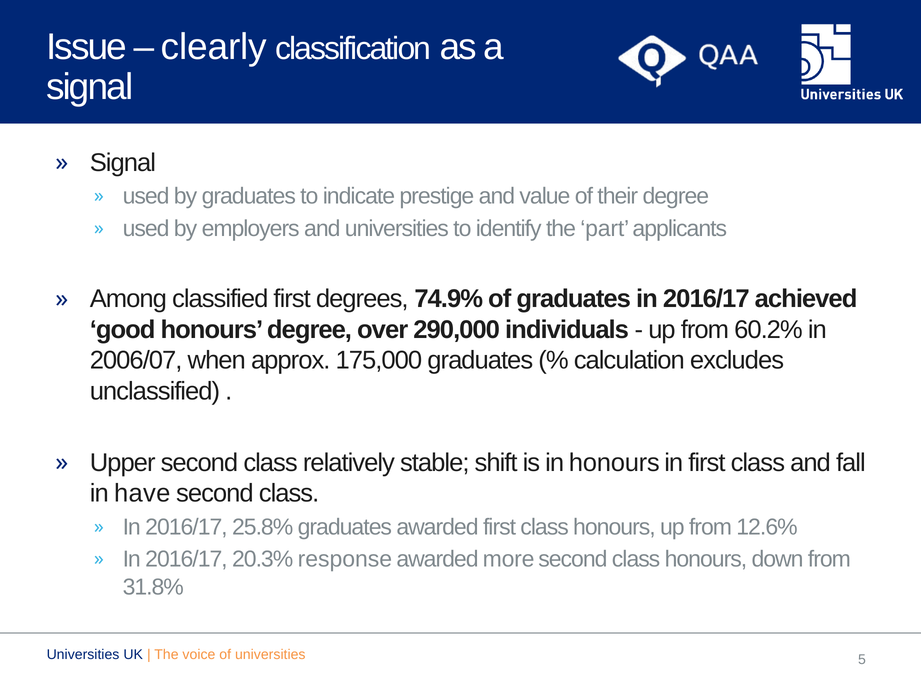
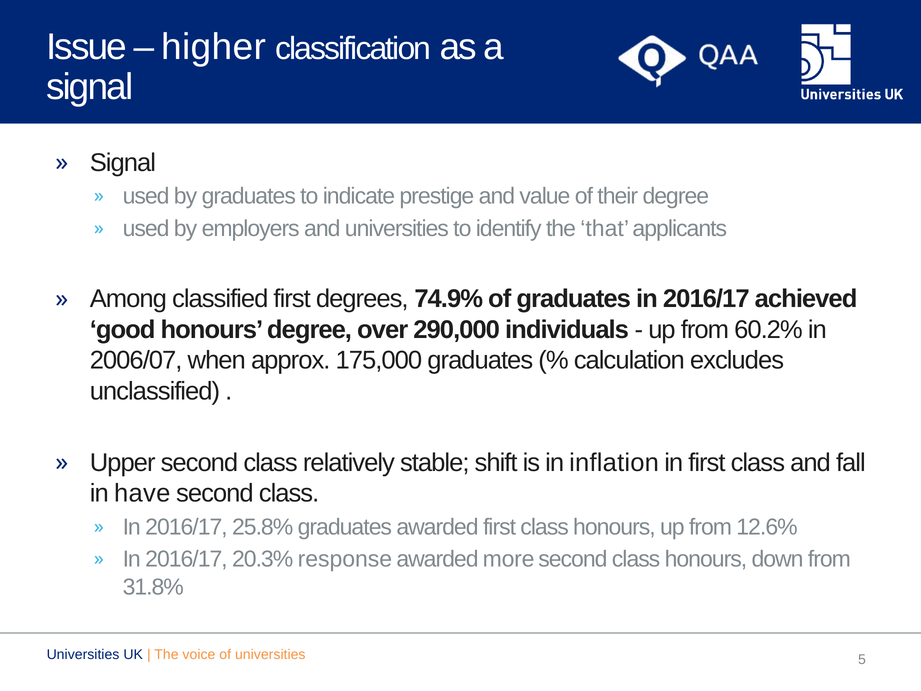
clearly: clearly -> higher (214, 47)
part: part -> that (605, 229)
in honours: honours -> inflation (614, 463)
